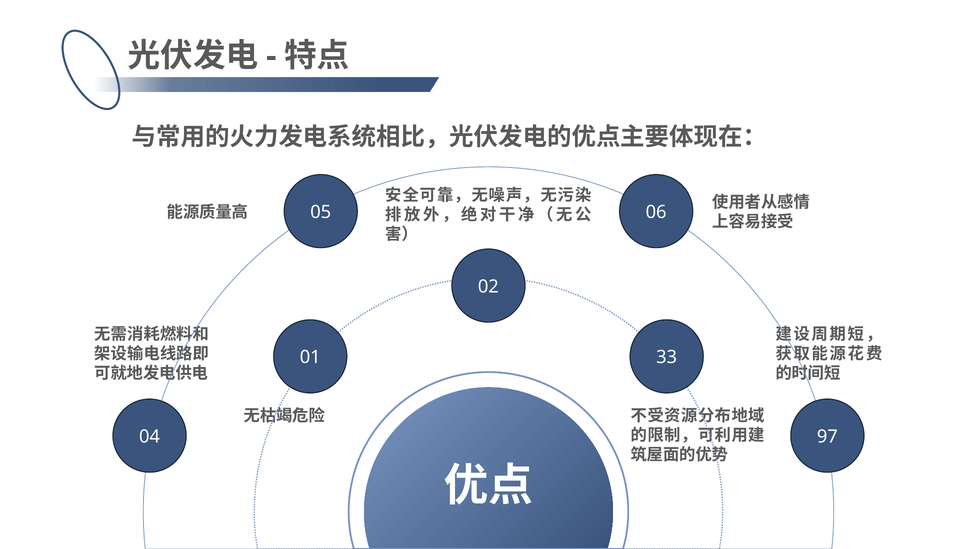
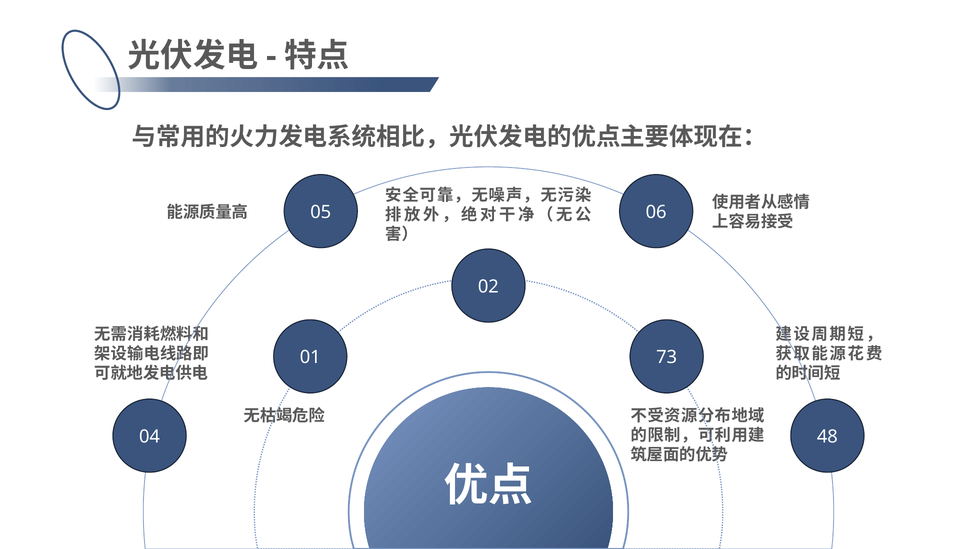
33: 33 -> 73 (667, 358)
97: 97 -> 48 (827, 437)
